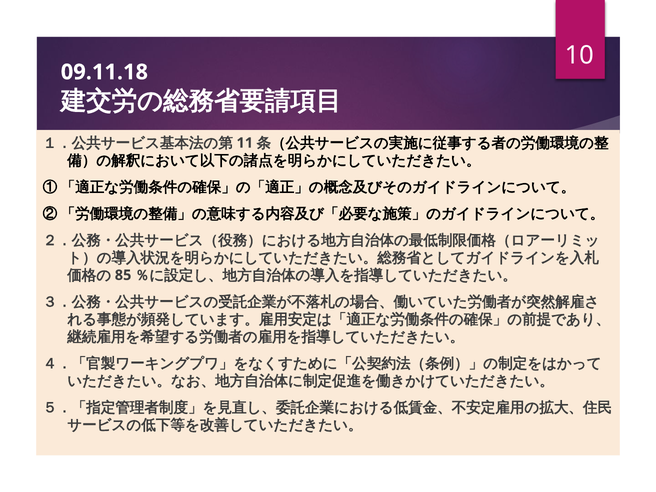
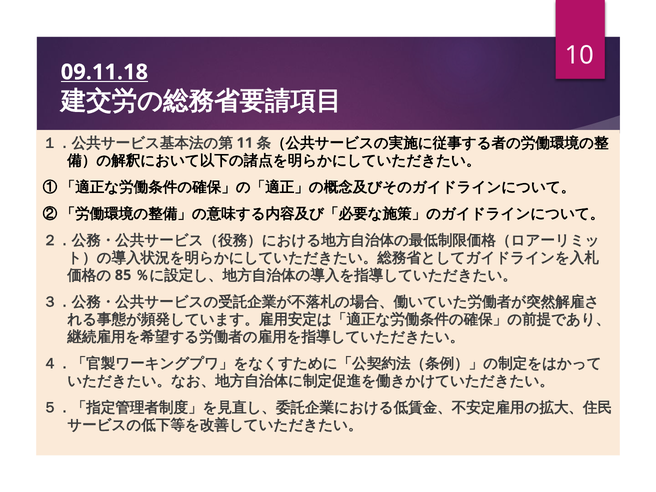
09.11.18 underline: none -> present (104, 72)
